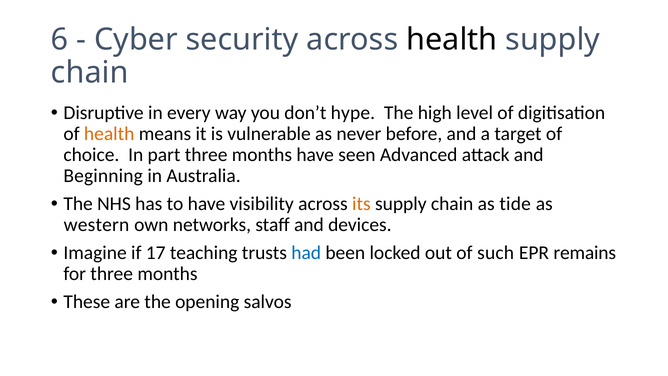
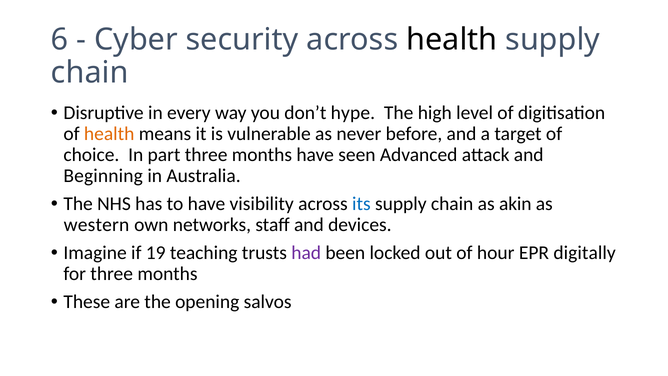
its colour: orange -> blue (361, 204)
tide: tide -> akin (515, 204)
17: 17 -> 19 (156, 253)
had colour: blue -> purple (306, 253)
such: such -> hour (496, 253)
remains: remains -> digitally (585, 253)
